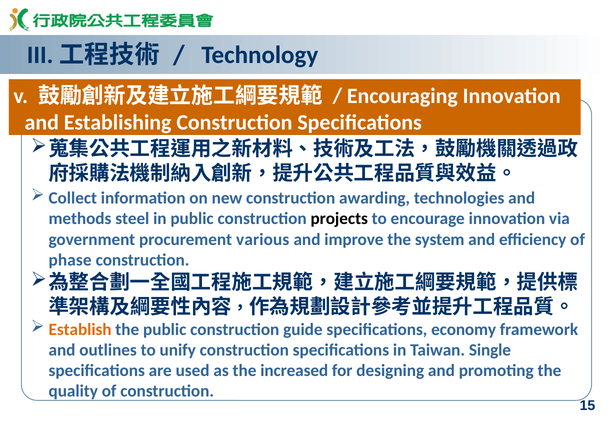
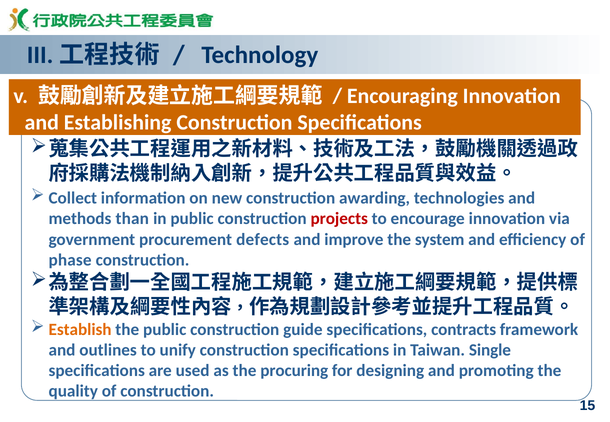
steel: steel -> than (132, 219)
projects colour: black -> red (339, 219)
various: various -> defects (263, 240)
economy: economy -> contracts (464, 330)
increased: increased -> procuring (294, 371)
